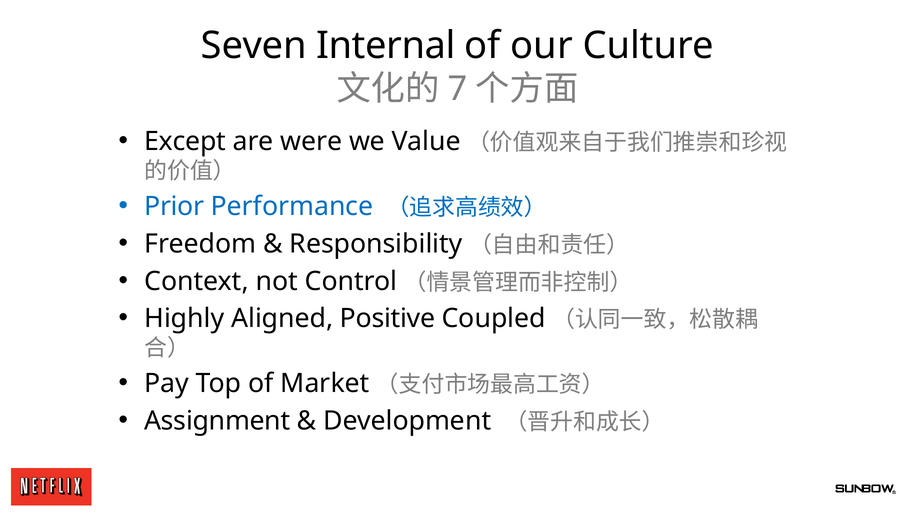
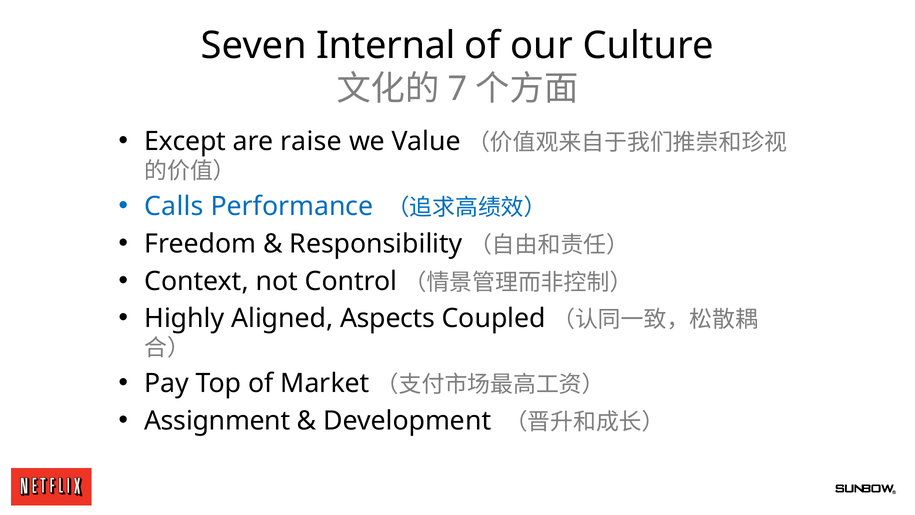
were: were -> raise (311, 141)
Prior: Prior -> Calls (174, 206)
Positive: Positive -> Aspects (388, 318)
